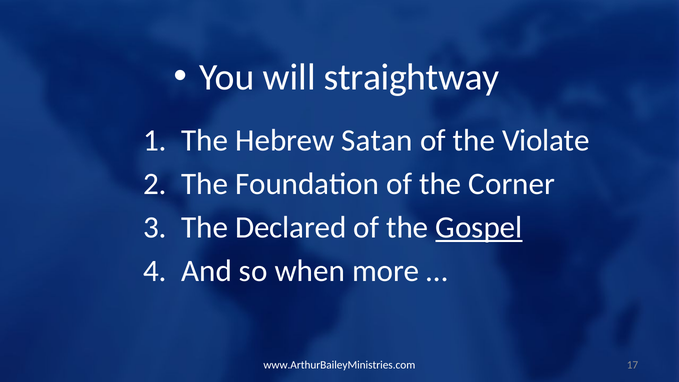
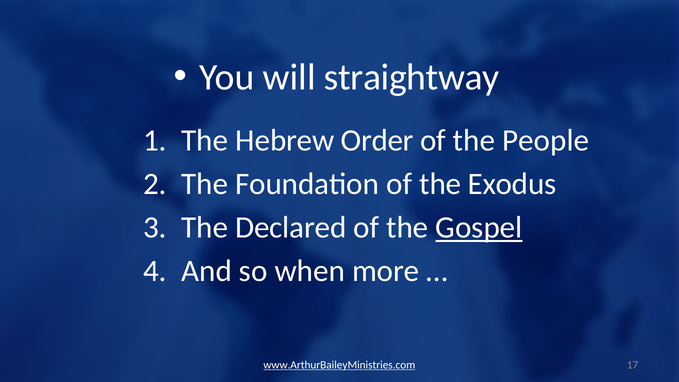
Satan: Satan -> Order (377, 140)
Violate: Violate -> People (546, 140)
Corner: Corner -> Exodus (512, 184)
www.ArthurBaileyMinistries.com underline: none -> present (339, 365)
